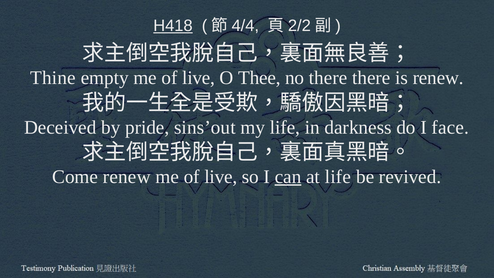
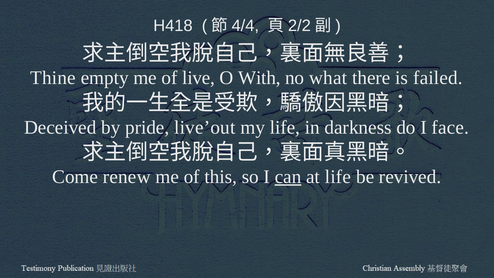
H418 underline: present -> none (173, 26)
Thee: Thee -> With (259, 78)
no there: there -> what (328, 78)
is renew: renew -> failed (438, 78)
sins’out: sins’out -> live’out (205, 127)
live: live -> this (221, 177)
